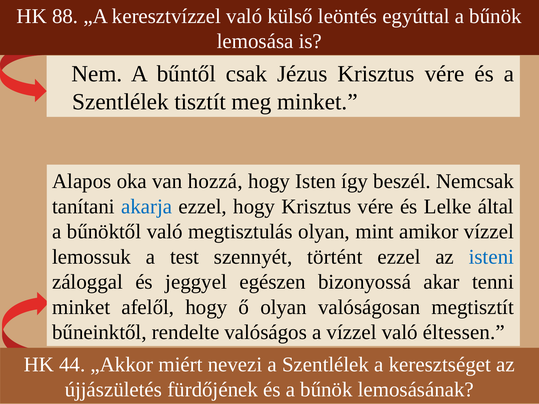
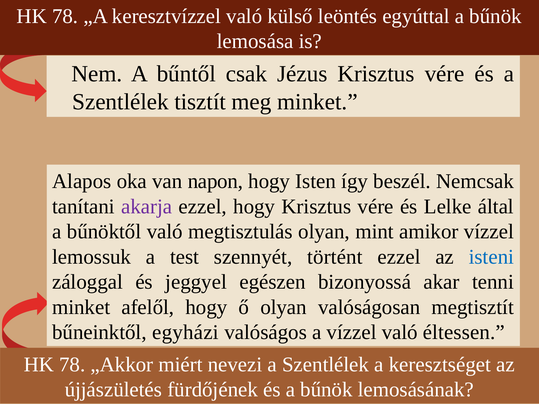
88: 88 -> 78 (65, 16)
hozzá: hozzá -> napon (215, 181)
akarja colour: blue -> purple (147, 207)
rendelte: rendelte -> egyházi (186, 332)
44: 44 -> 78 (72, 365)
